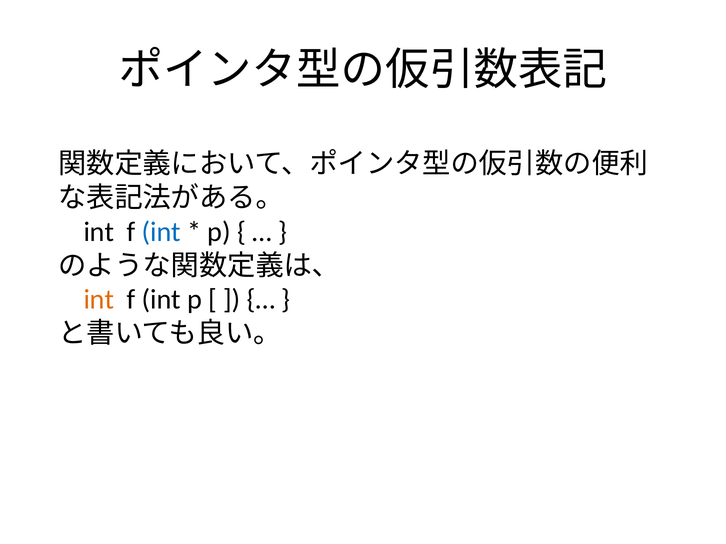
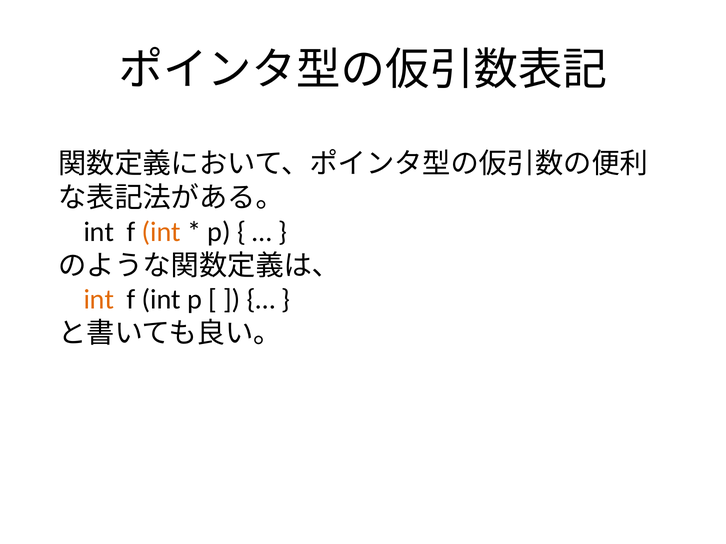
int colour: blue -> orange (161, 232)
